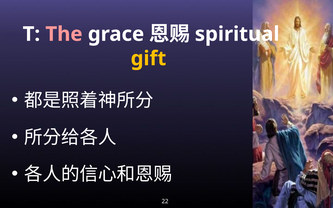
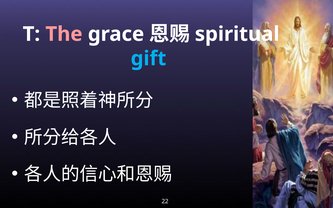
gift colour: yellow -> light blue (148, 59)
